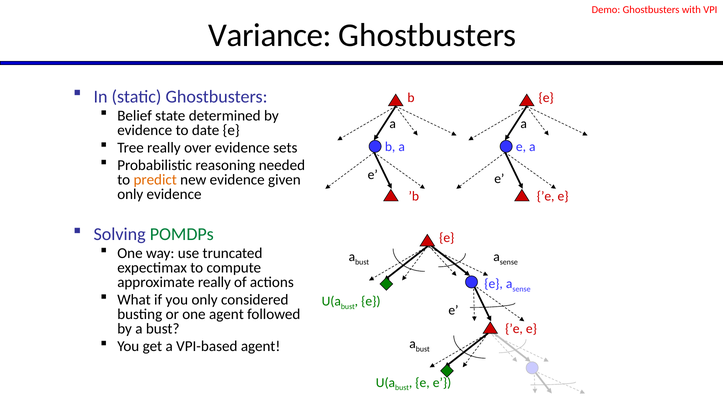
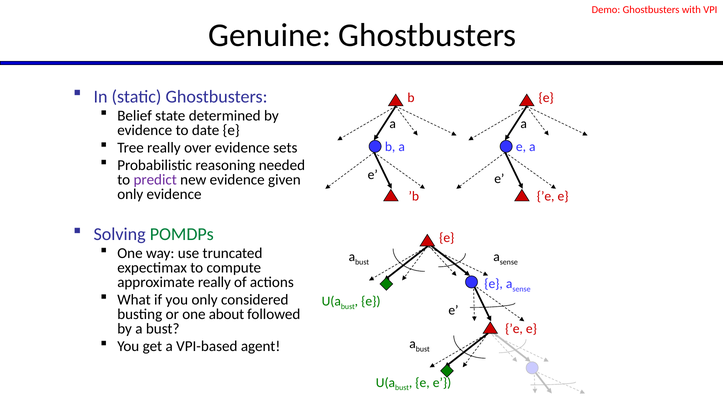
Variance: Variance -> Genuine (270, 36)
predict colour: orange -> purple (155, 179)
one agent: agent -> about (227, 314)
